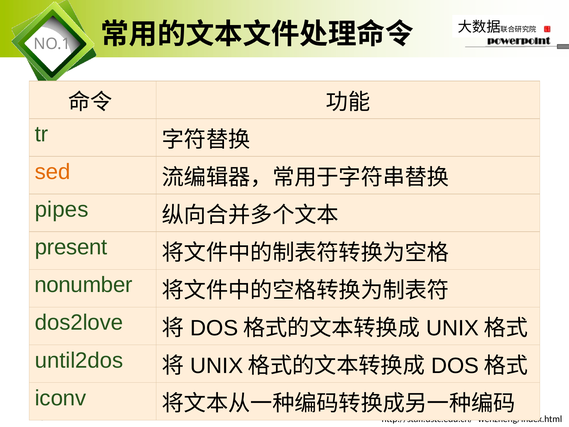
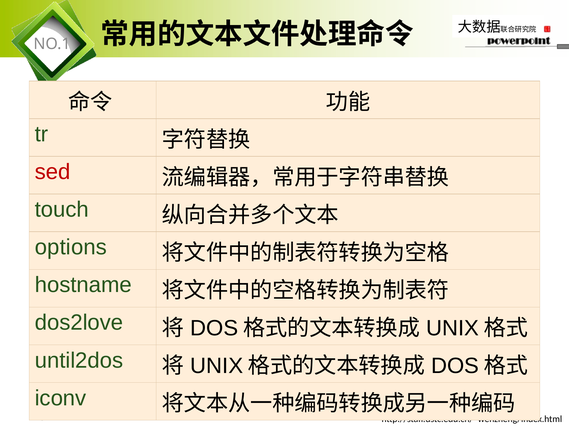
sed colour: orange -> red (53, 172)
pipes: pipes -> touch (62, 209)
present: present -> options (71, 247)
nonumber: nonumber -> hostname (83, 285)
